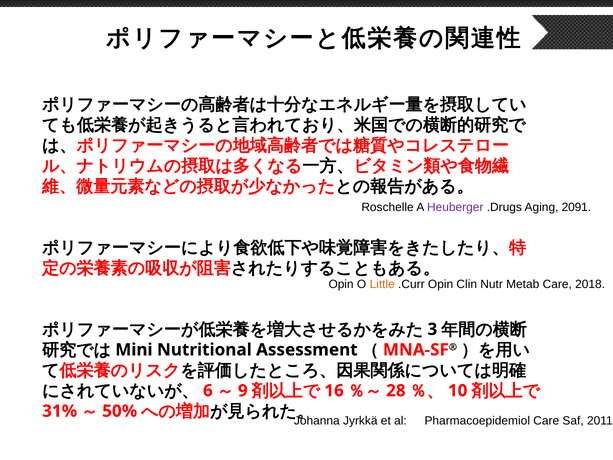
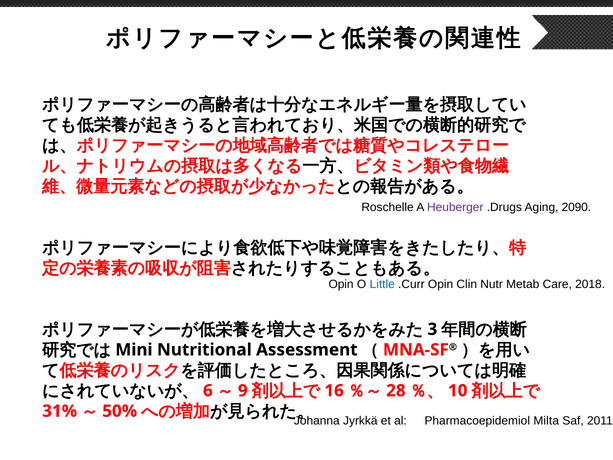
2091: 2091 -> 2090 (576, 207)
Little colour: orange -> blue (382, 284)
Pharmacoepidemiol Care: Care -> Milta (546, 421)
